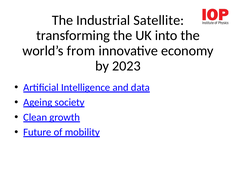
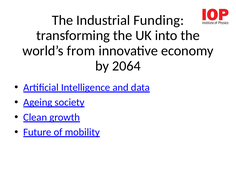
Satellite: Satellite -> Funding (159, 20)
2023: 2023 -> 2064 (126, 66)
